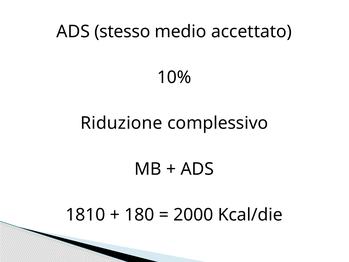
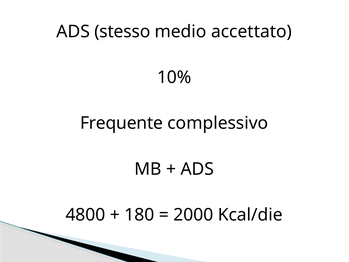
Riduzione: Riduzione -> Frequente (122, 123)
1810: 1810 -> 4800 (85, 215)
